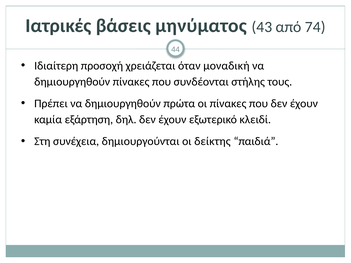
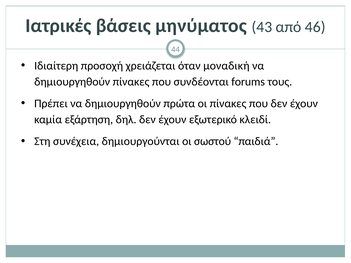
74: 74 -> 46 (315, 27)
στήλης: στήλης -> forums (248, 82)
δείκτης: δείκτης -> σωστού (213, 141)
